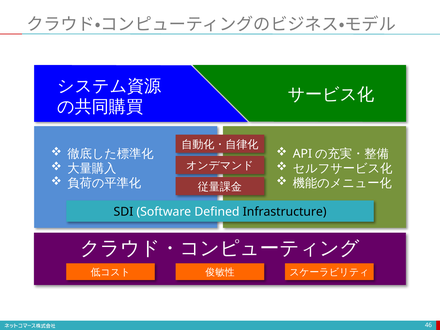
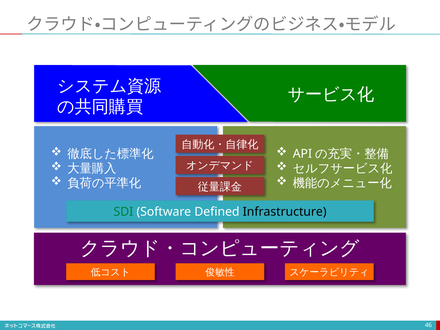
SDI colour: black -> green (123, 212)
